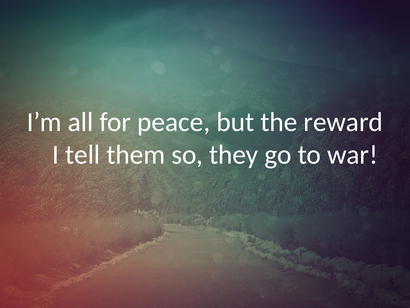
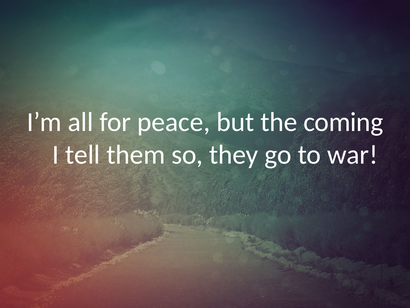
reward: reward -> coming (343, 122)
